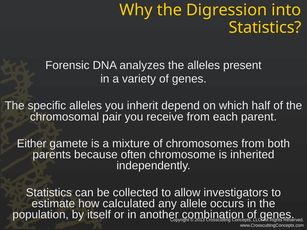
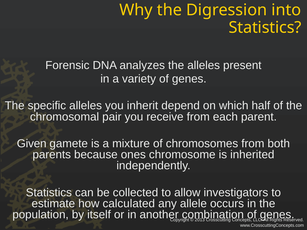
Either: Either -> Given (32, 144)
often: often -> ones (133, 155)
